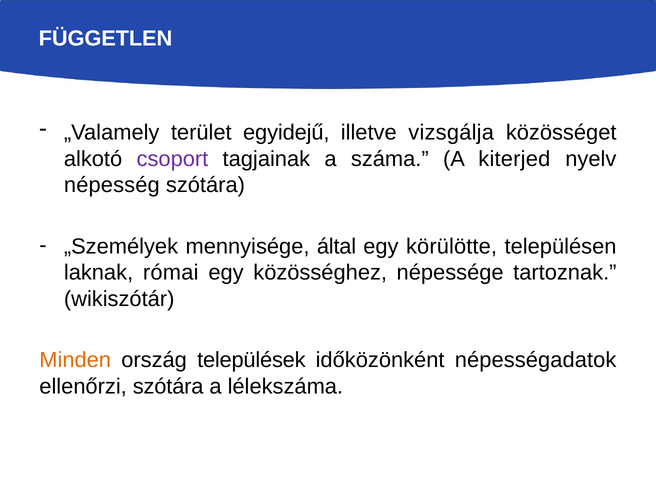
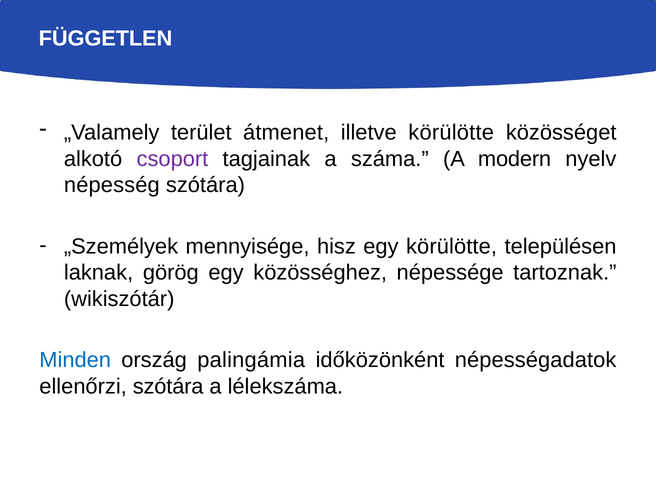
egyidejű: egyidejű -> átmenet (286, 133)
illetve vizsgálja: vizsgálja -> körülötte (451, 133)
kiterjed: kiterjed -> modern (515, 159)
által: által -> hisz (336, 246)
római: római -> görög (171, 273)
Minden colour: orange -> blue (75, 360)
települések: települések -> palingámia (251, 360)
